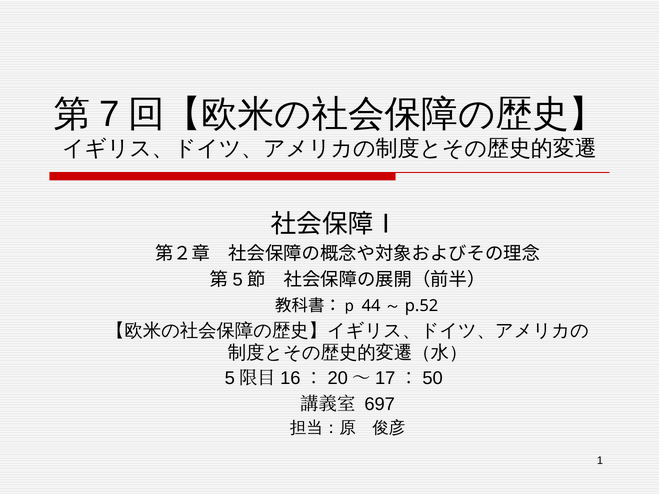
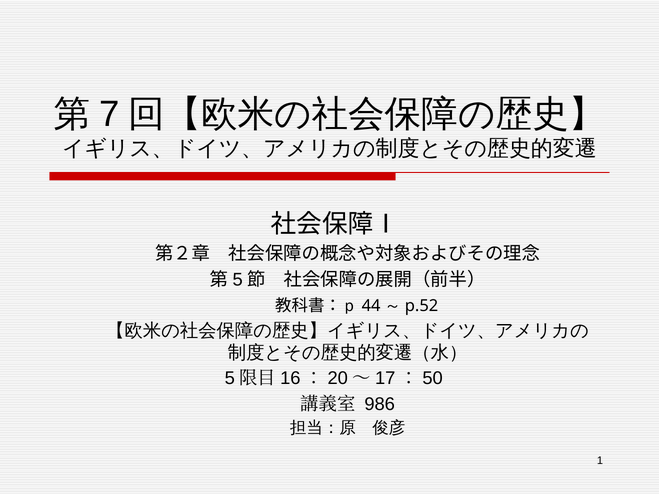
697: 697 -> 986 (380, 404)
